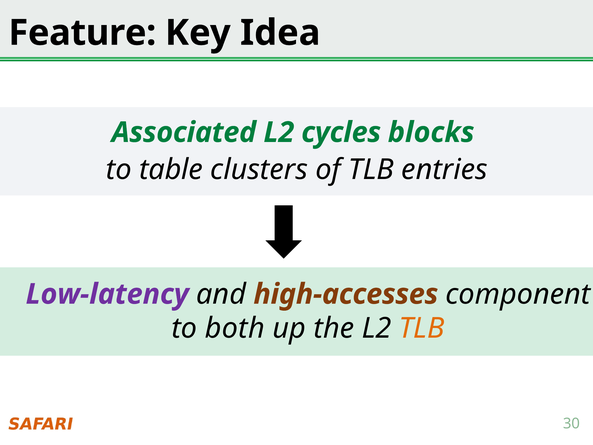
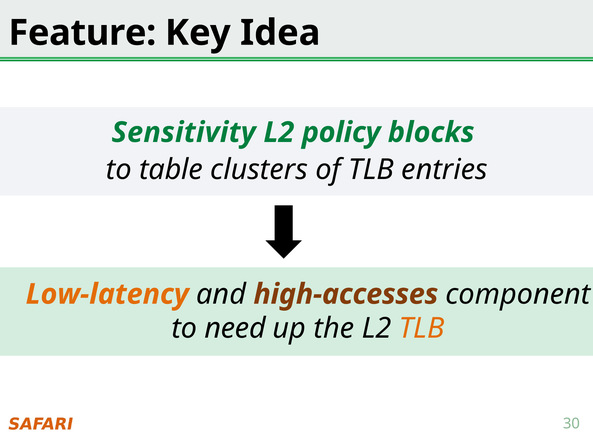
Associated: Associated -> Sensitivity (184, 132)
cycles: cycles -> policy (341, 132)
Low-latency colour: purple -> orange (107, 294)
both: both -> need (235, 328)
